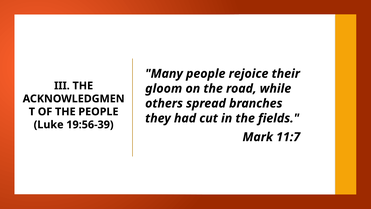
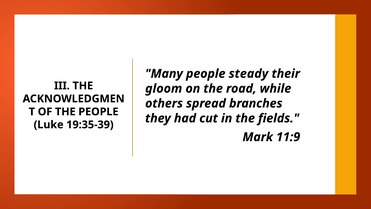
rejoice: rejoice -> steady (248, 74)
19:56-39: 19:56-39 -> 19:35-39 (90, 125)
11:7: 11:7 -> 11:9 (288, 137)
